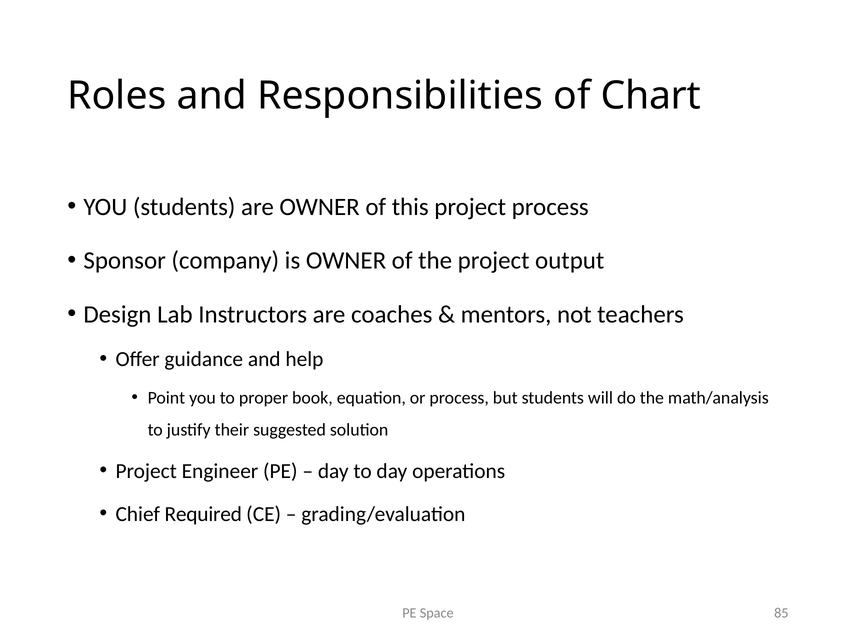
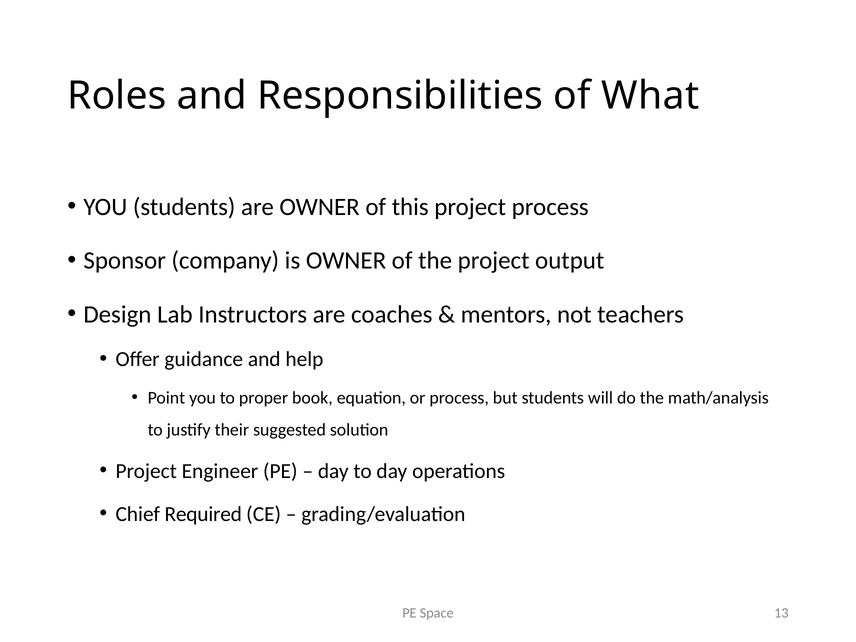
Chart: Chart -> What (650, 96)
85: 85 -> 13 (781, 613)
